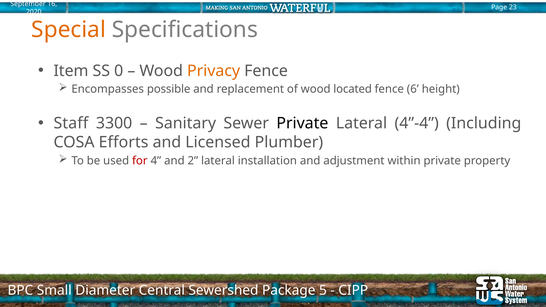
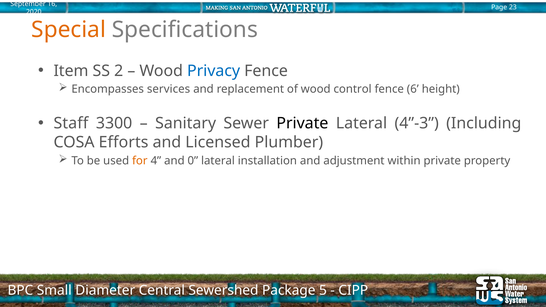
0: 0 -> 2 (119, 71)
Privacy colour: orange -> blue (214, 71)
possible: possible -> services (169, 89)
located: located -> control (353, 89)
4”-4: 4”-4 -> 4”-3 (417, 123)
for colour: red -> orange (140, 161)
2: 2 -> 0 (193, 161)
